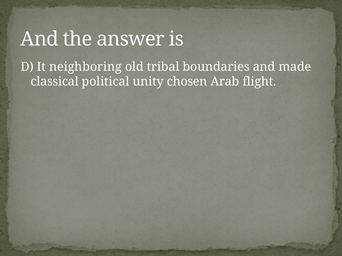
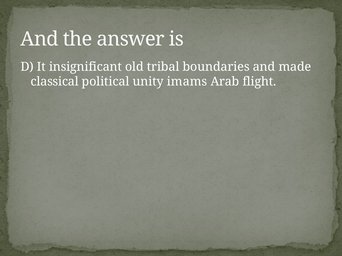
neighboring: neighboring -> insignificant (86, 67)
chosen: chosen -> imams (187, 82)
